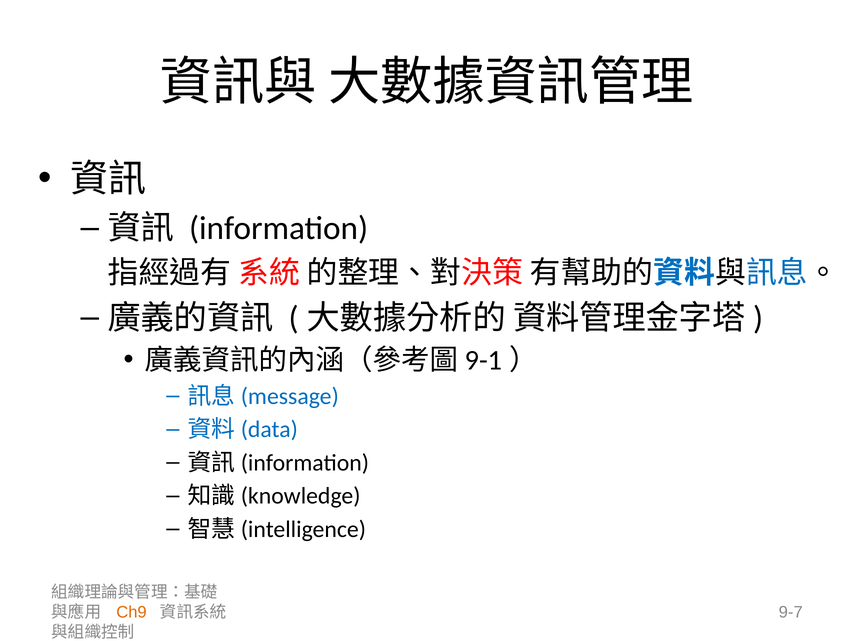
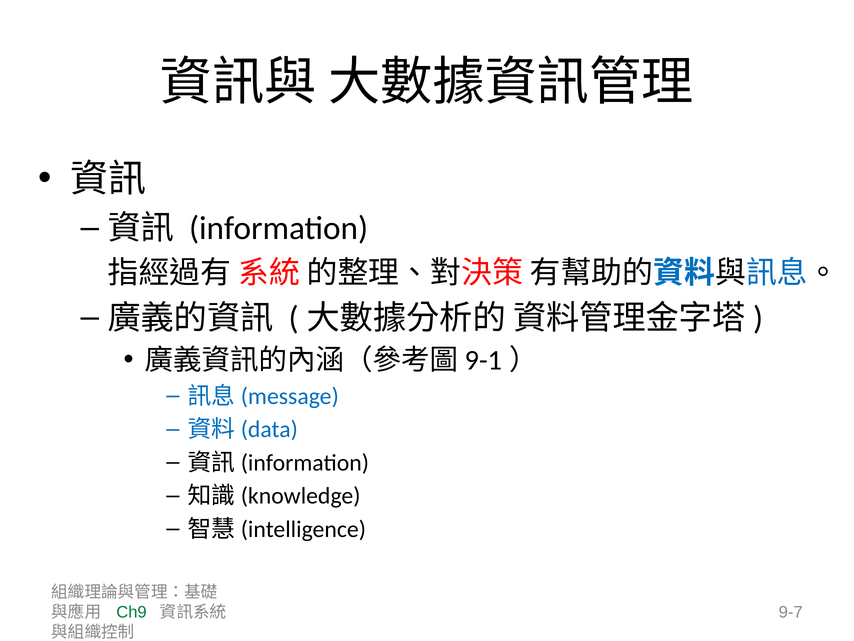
Ch9 colour: orange -> green (131, 612)
